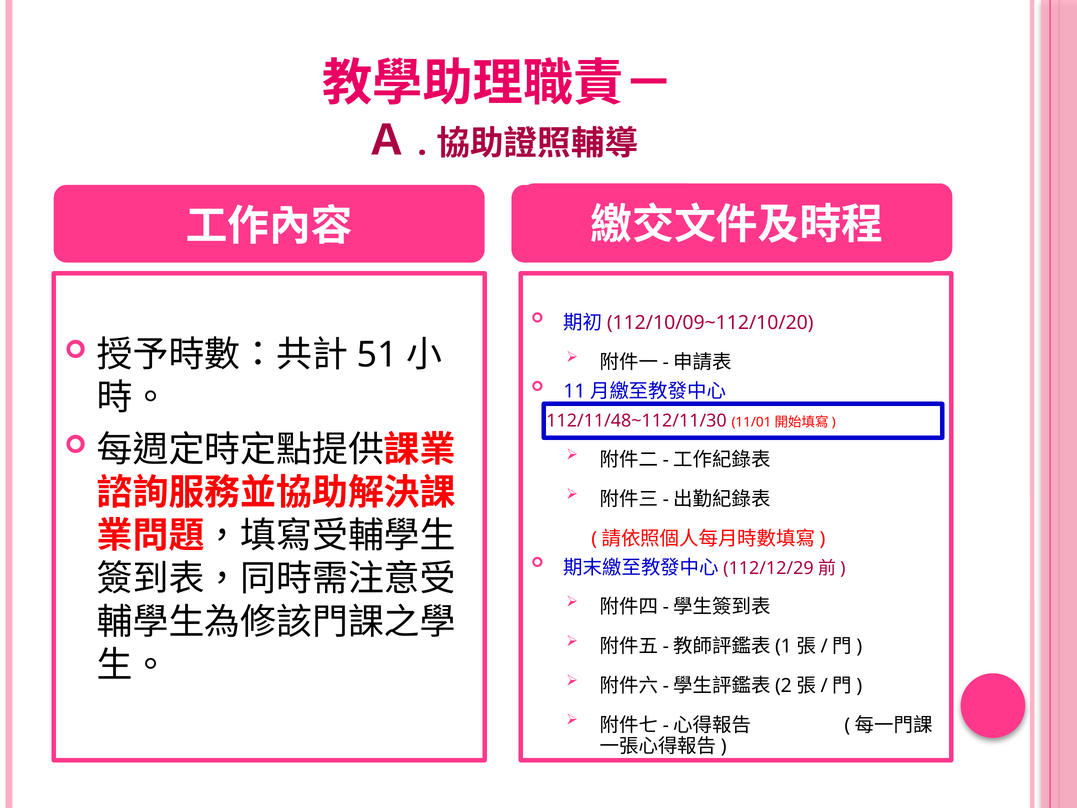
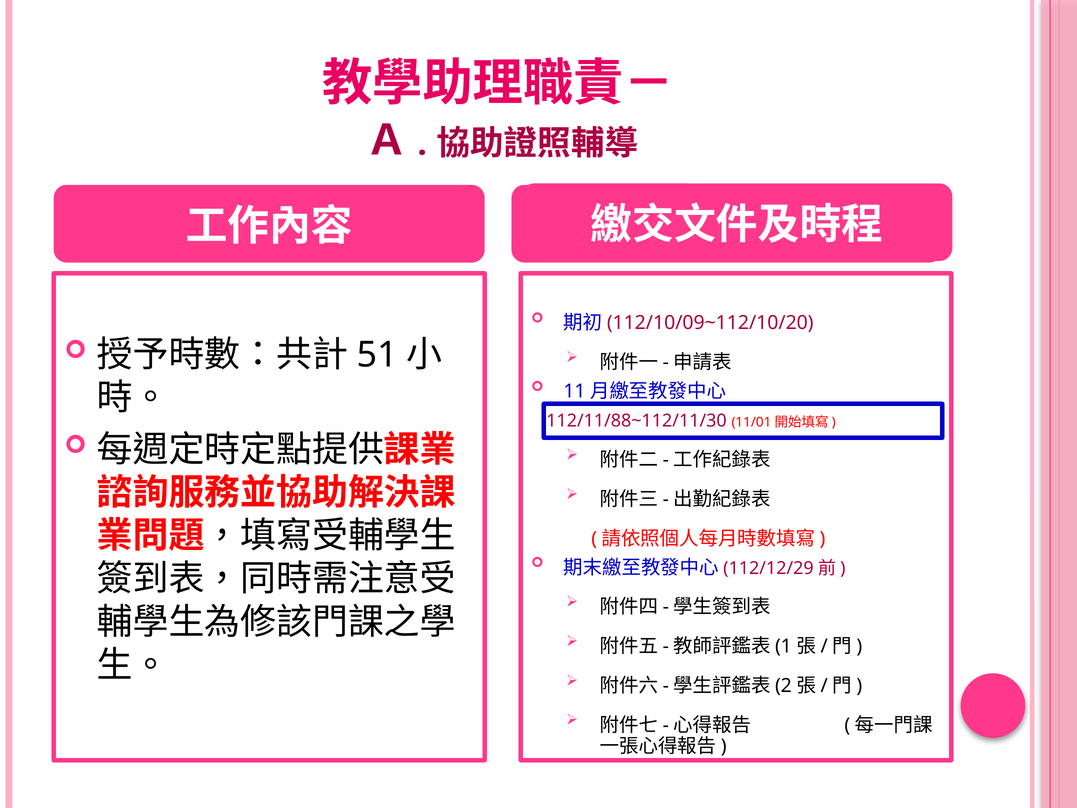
112/11/48~112/11/30: 112/11/48~112/11/30 -> 112/11/88~112/11/30 (636, 421)
